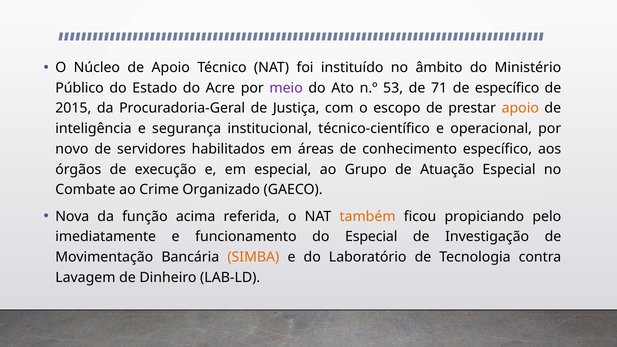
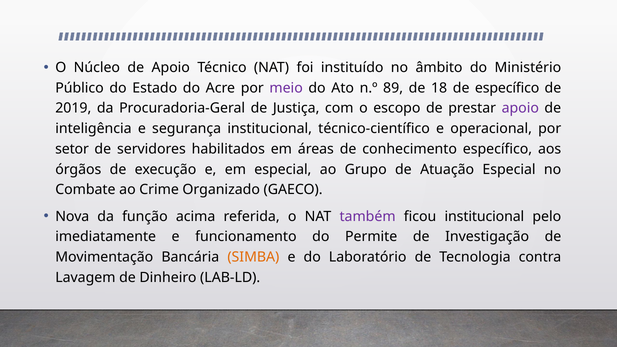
53: 53 -> 89 (393, 88)
71: 71 -> 18 (439, 88)
2015: 2015 -> 2019 (73, 108)
apoio colour: orange -> purple (520, 108)
novo: novo -> setor (72, 149)
também colour: orange -> purple (368, 217)
ficou propiciando: propiciando -> institucional (484, 217)
do Especial: Especial -> Permite (371, 237)
